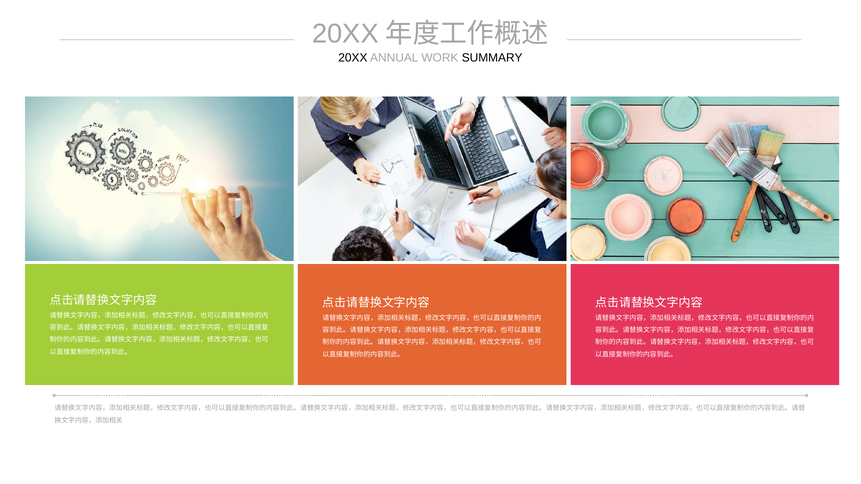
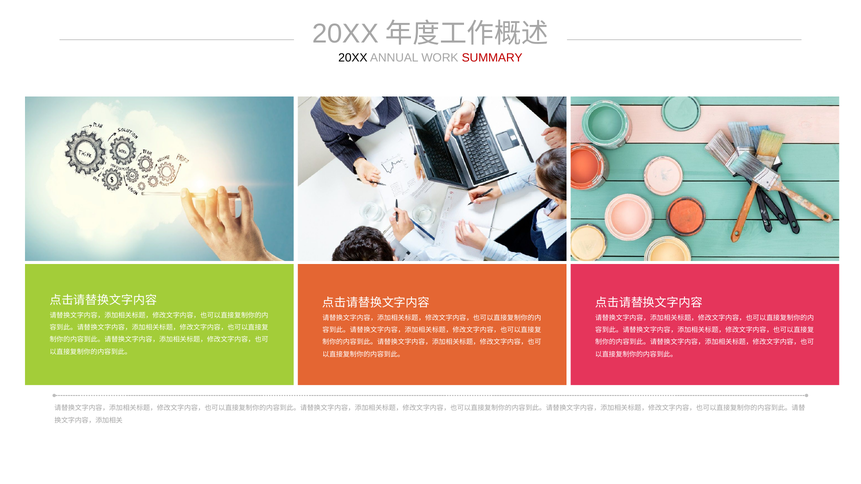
SUMMARY colour: black -> red (492, 58)
